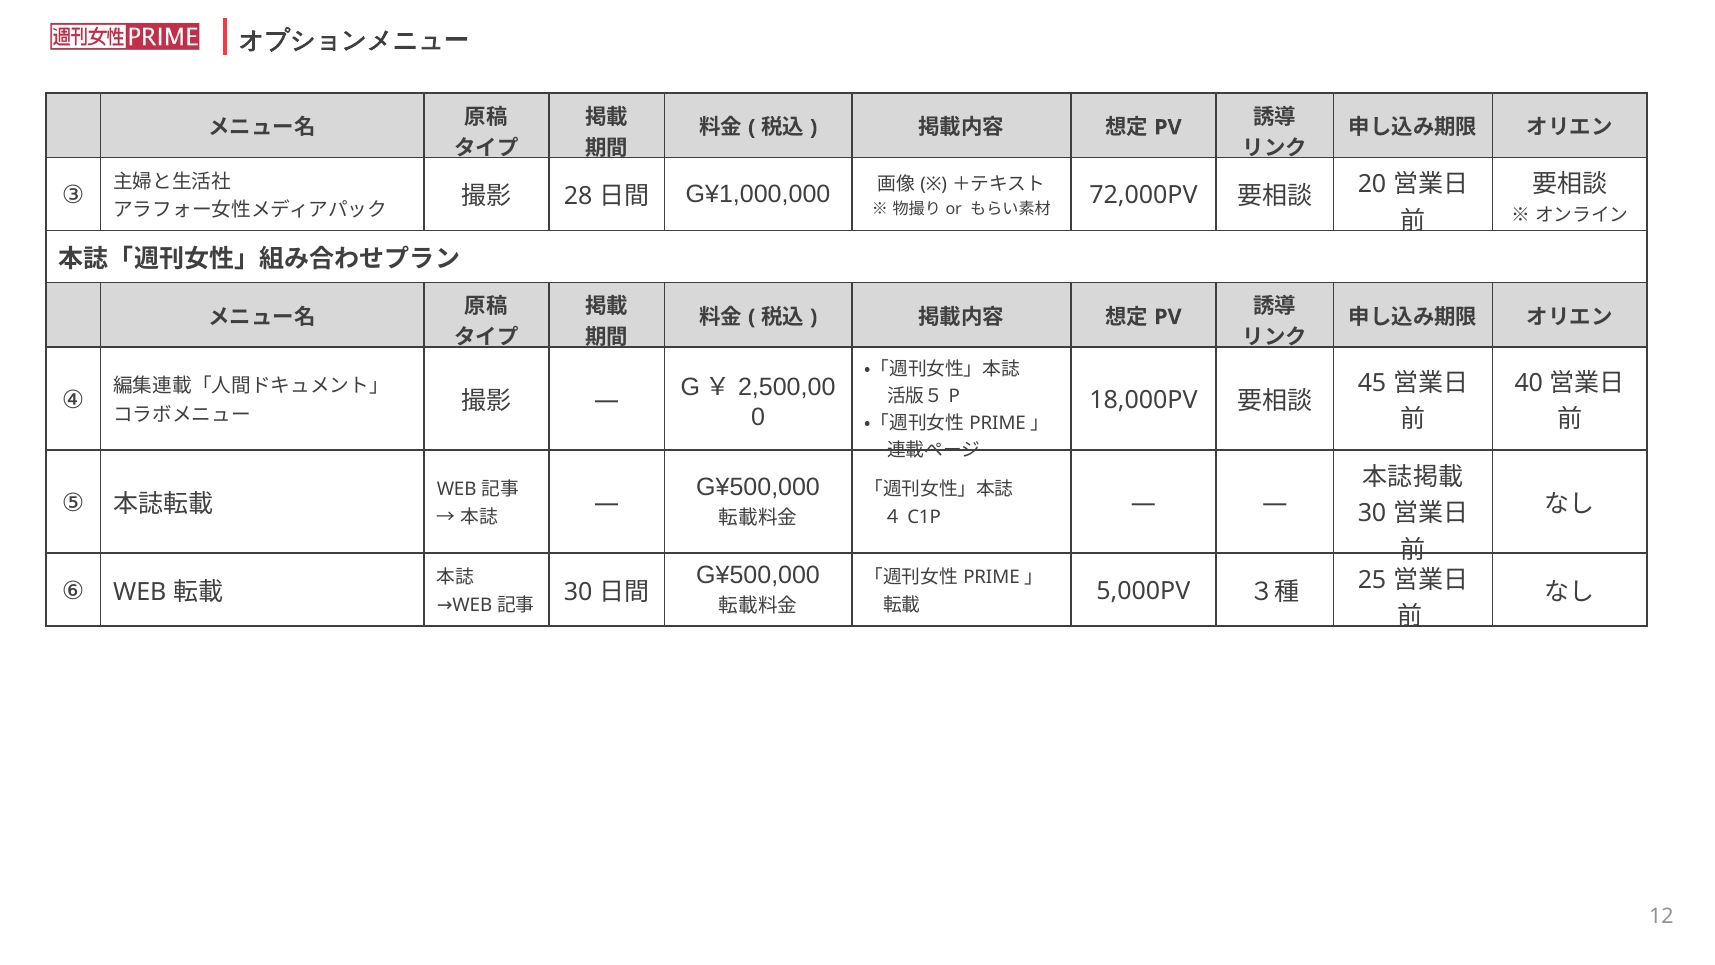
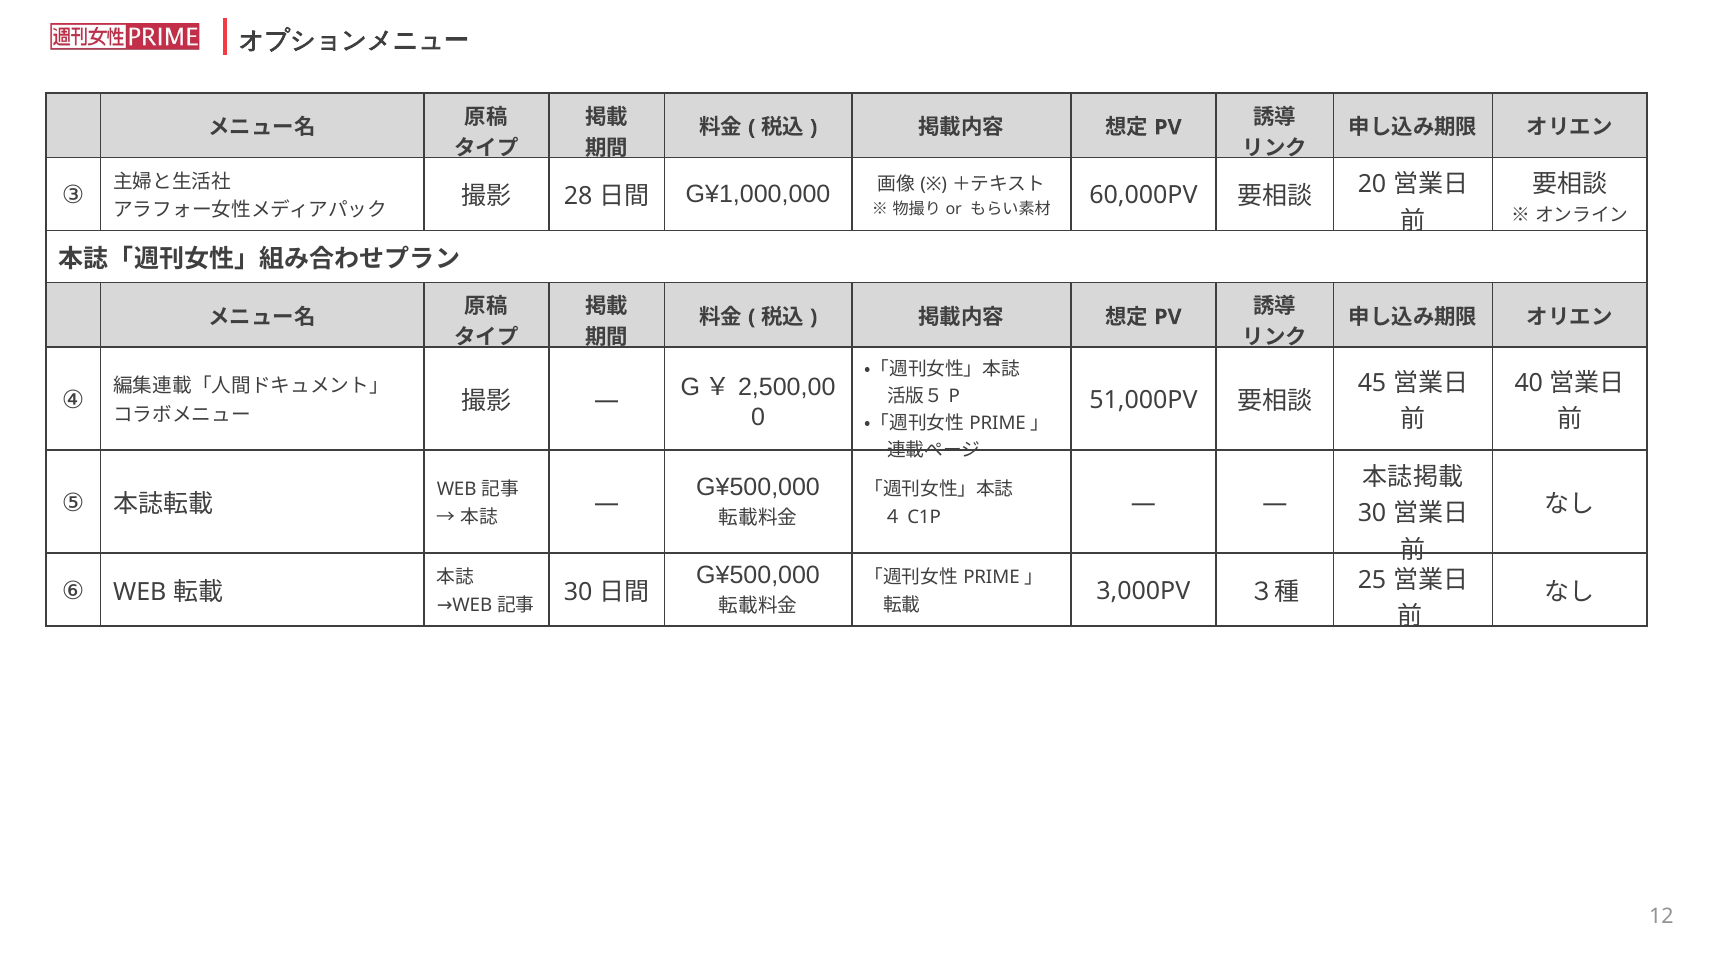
72,000PV: 72,000PV -> 60,000PV (1143, 195)
18,000PV: 18,000PV -> 51,000PV (1143, 400)
5,000PV: 5,000PV -> 3,000PV (1143, 591)
